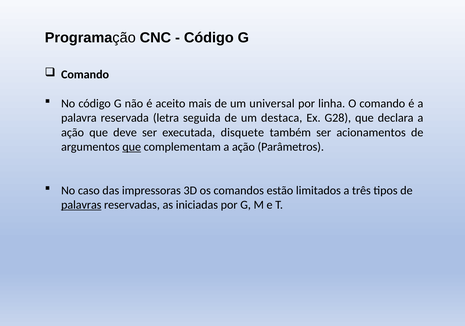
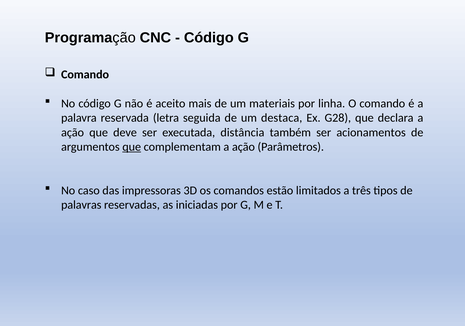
universal: universal -> materiais (272, 104)
disquete: disquete -> distância (242, 132)
palavras underline: present -> none (81, 205)
